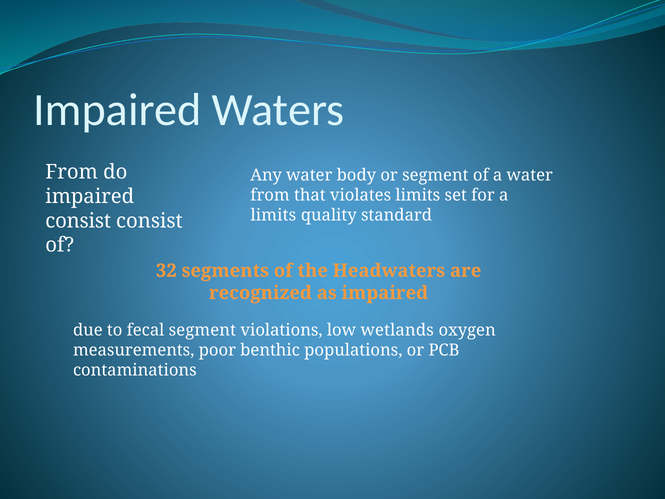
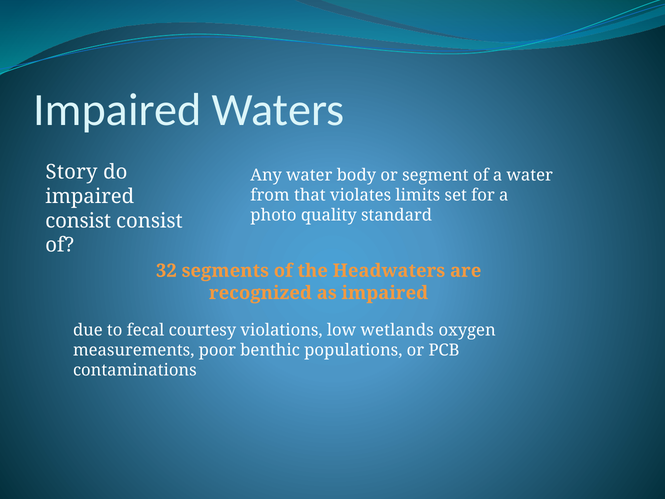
From: From -> Story (72, 172)
limits: limits -> photo (273, 215)
fecal segment: segment -> courtesy (202, 330)
